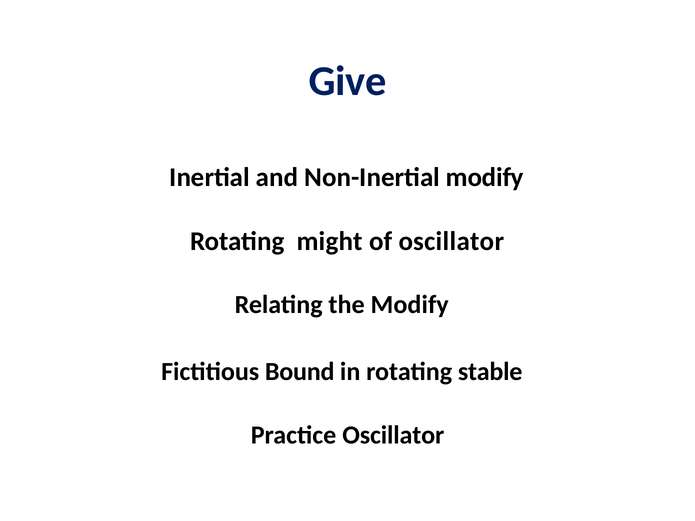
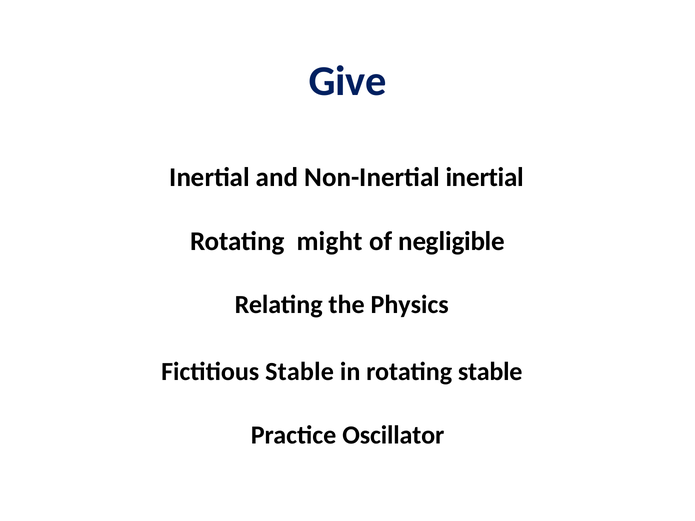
Non-Inertial modify: modify -> inertial (485, 177)
of oscillator: oscillator -> negligible (452, 242)
the Modify: Modify -> Physics (410, 305)
Fictitious Bound: Bound -> Stable (300, 372)
